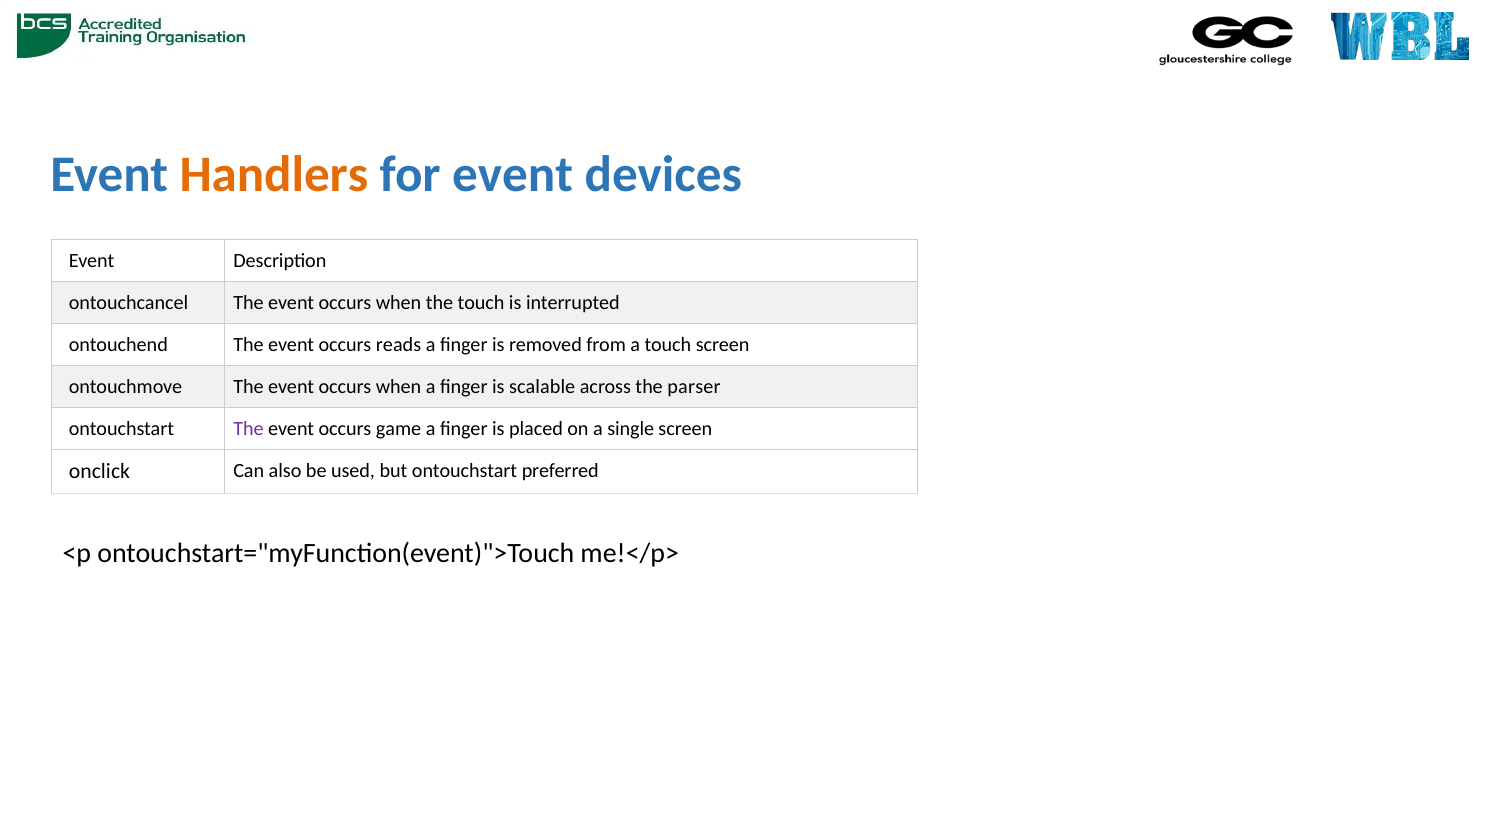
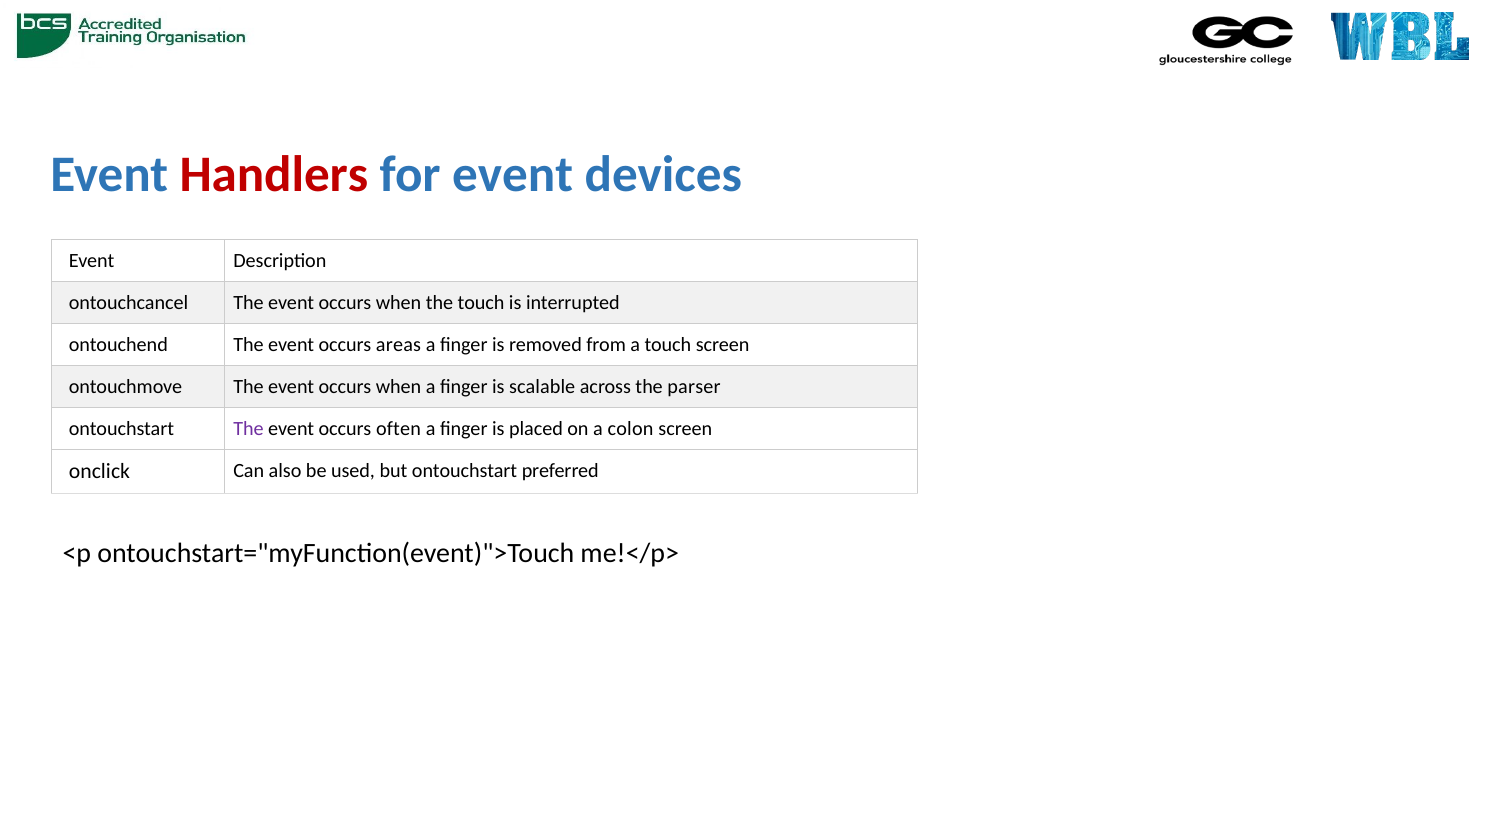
Handlers colour: orange -> red (274, 175)
reads: reads -> areas (398, 345)
game: game -> often (398, 428)
single: single -> colon (631, 428)
